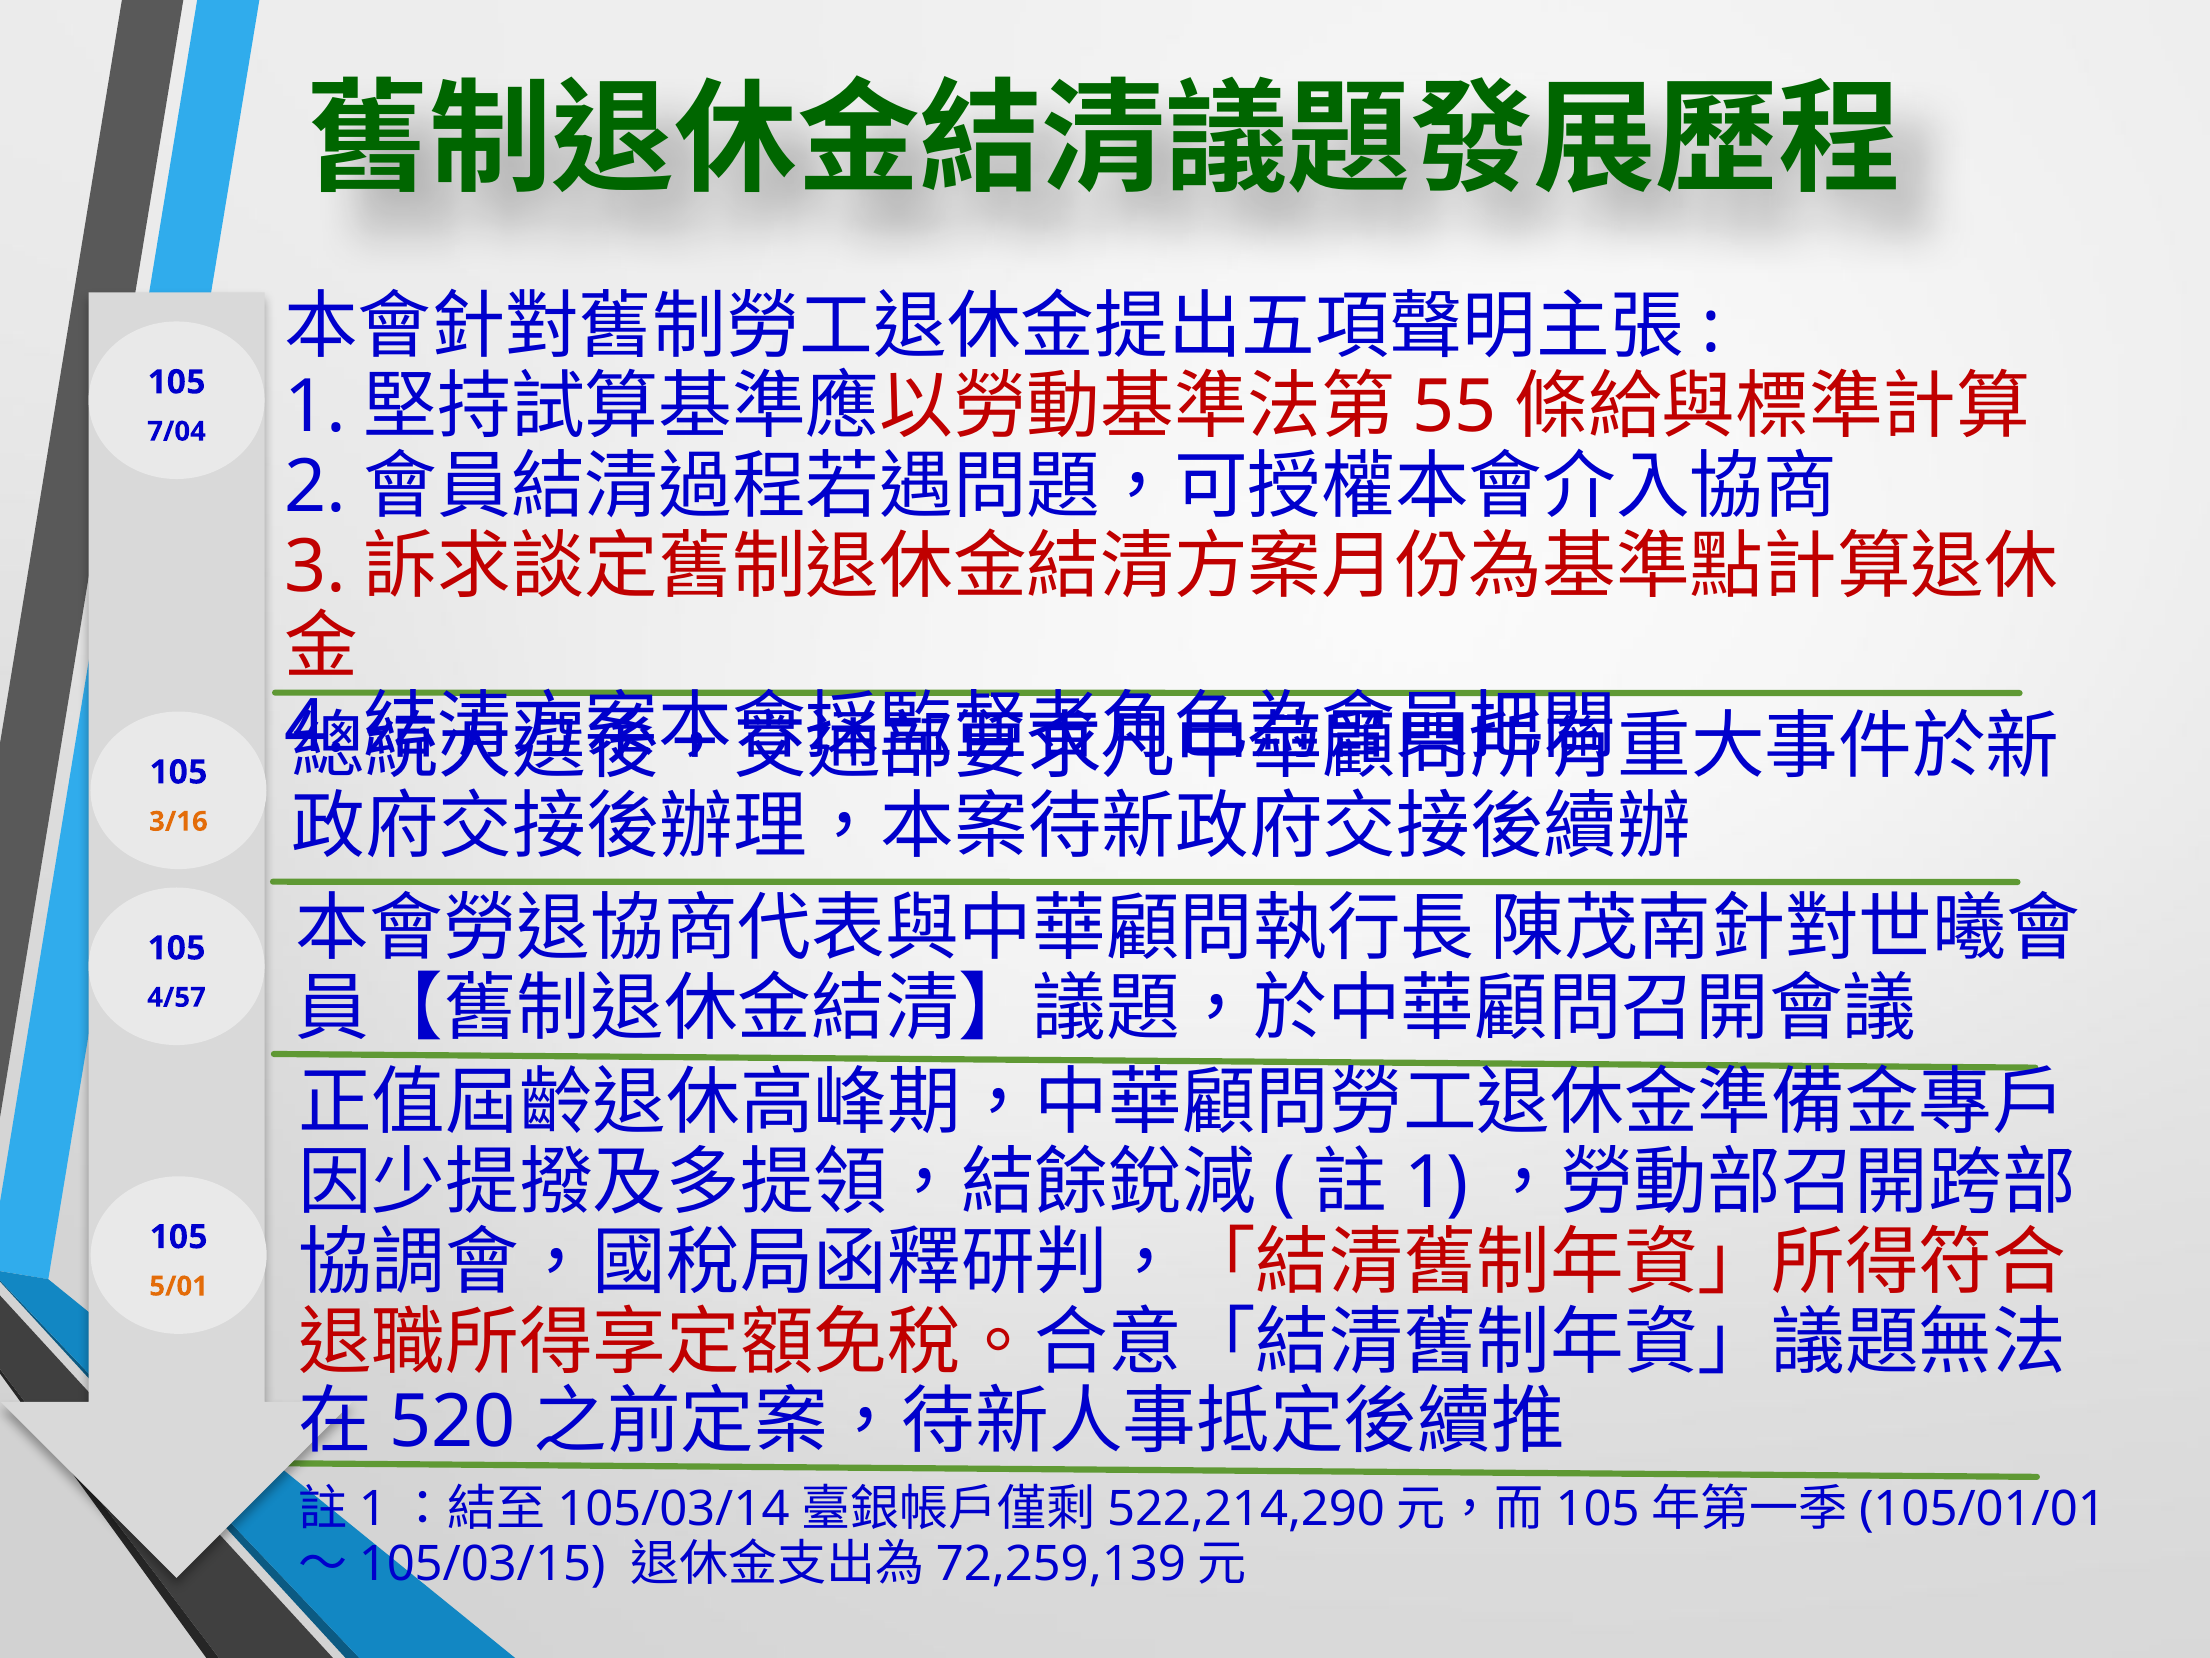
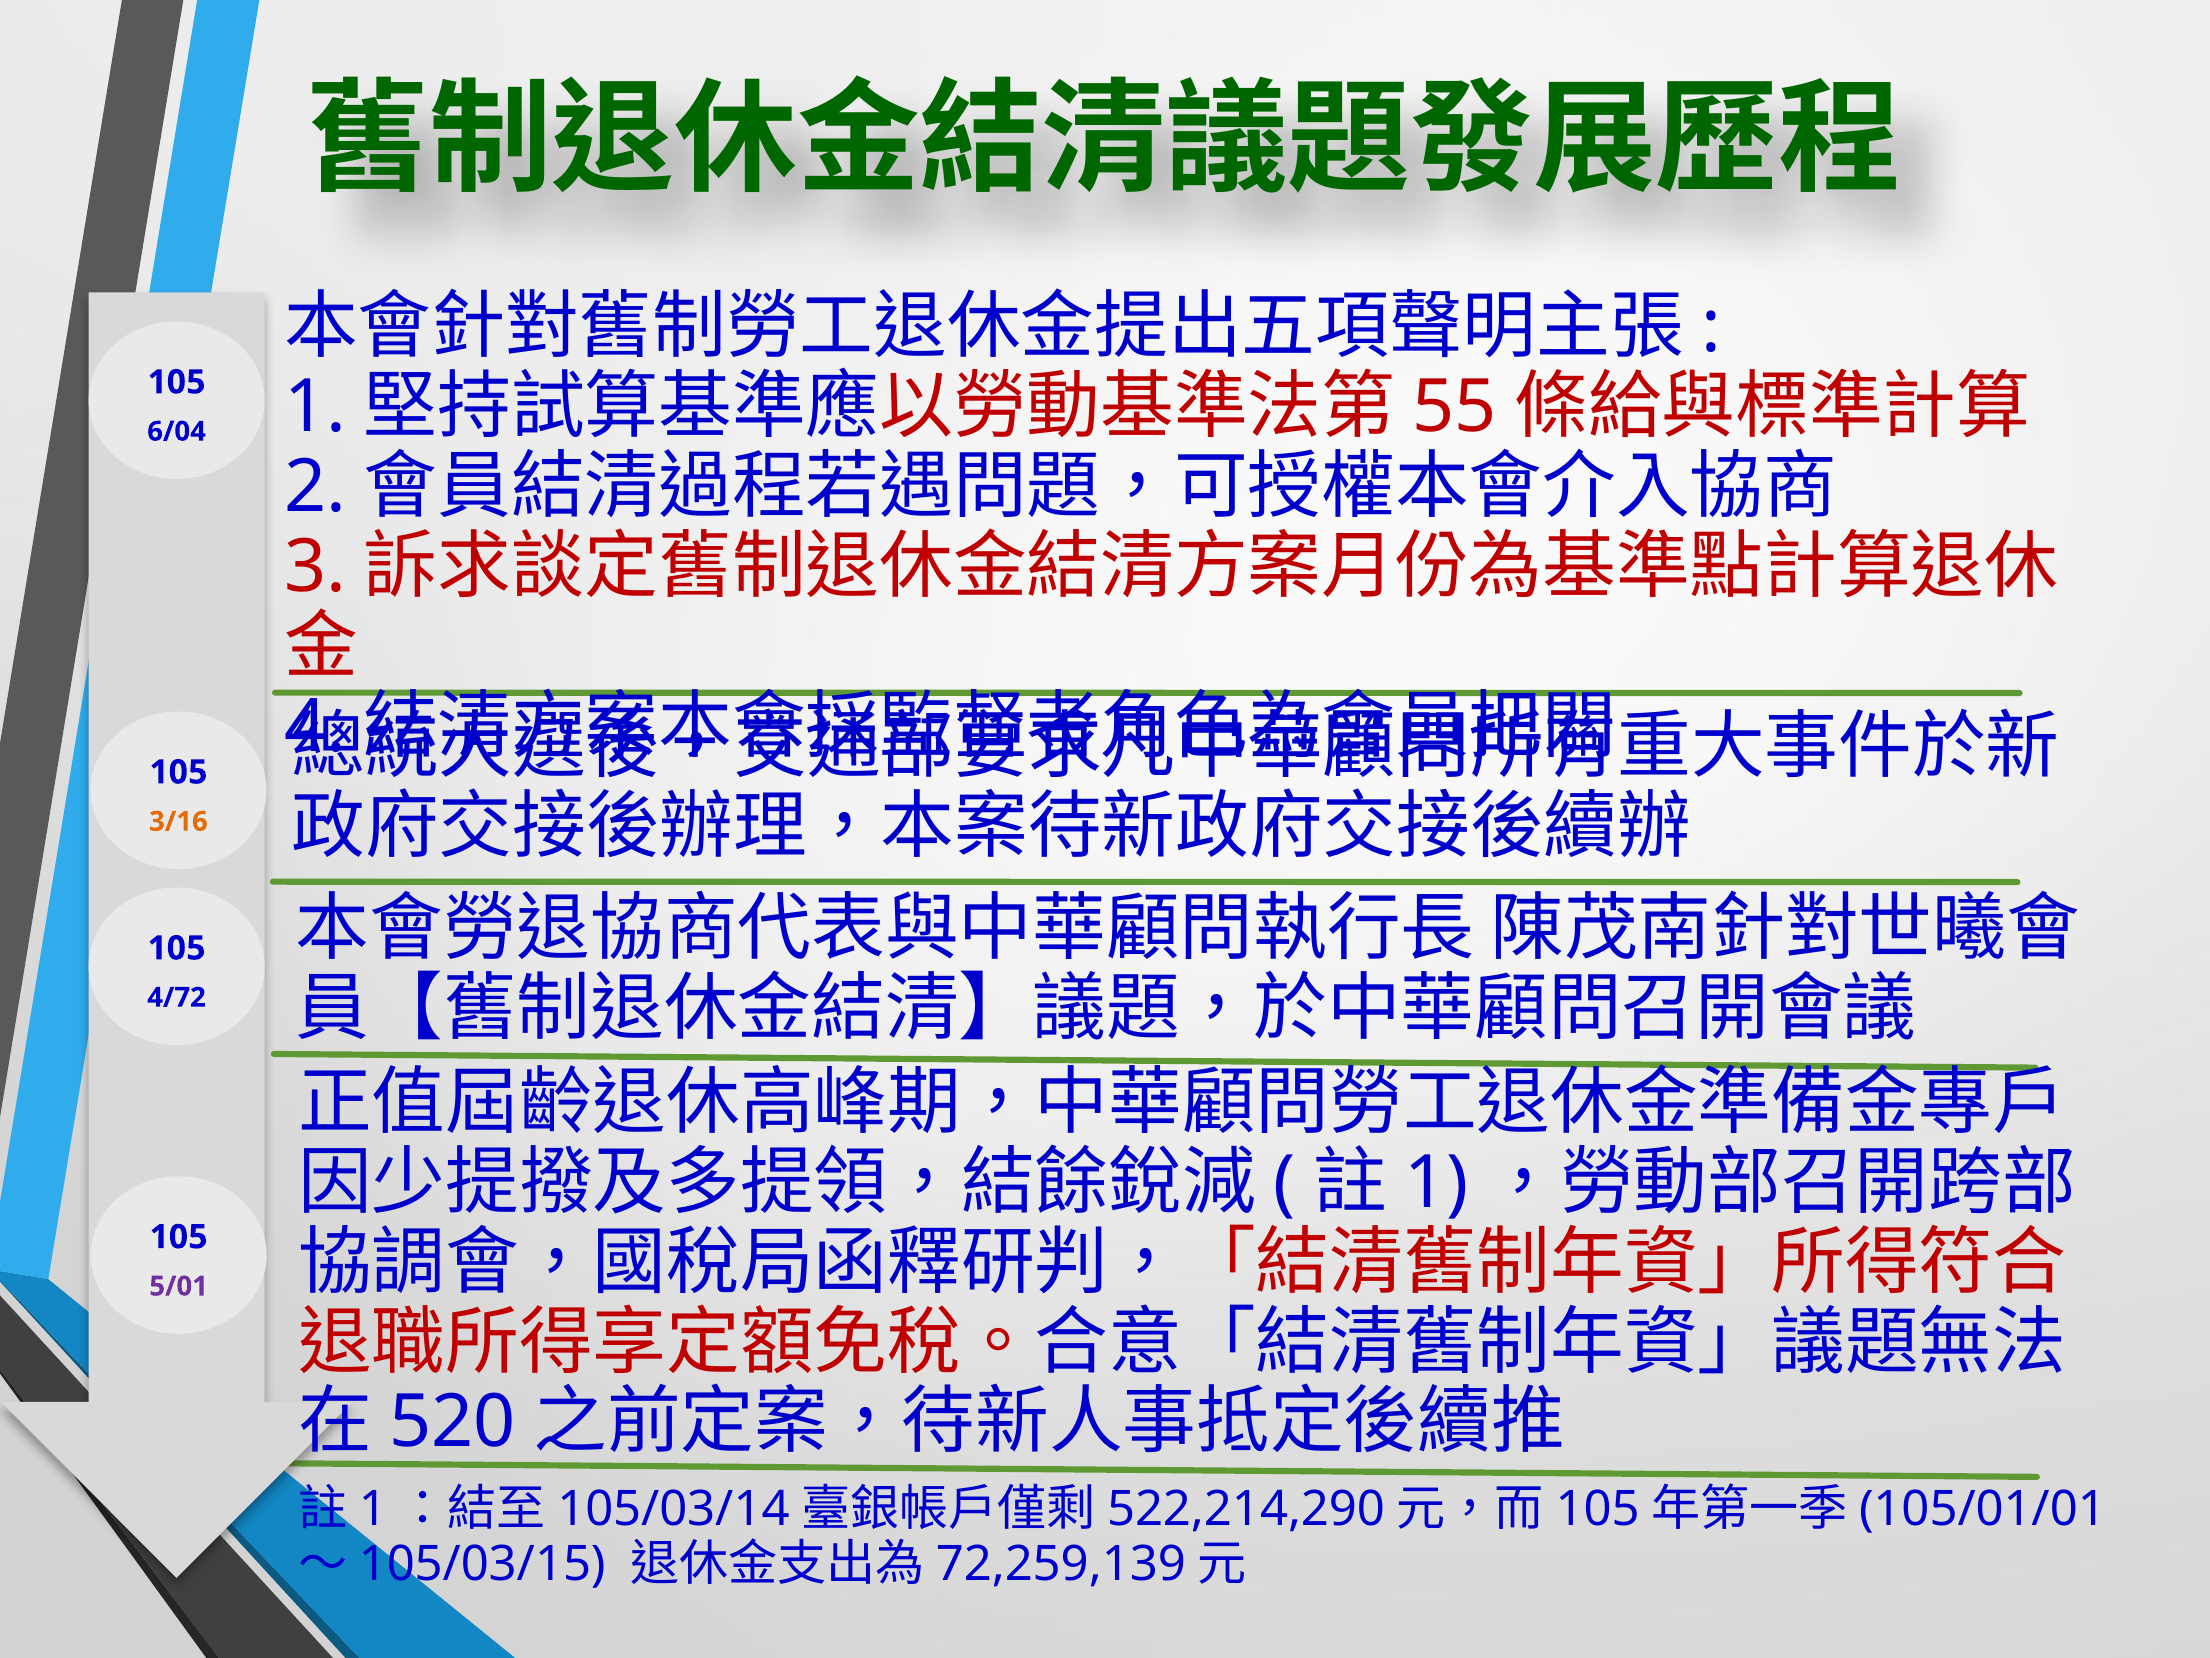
7/04: 7/04 -> 6/04 (177, 431)
4/57: 4/57 -> 4/72 (177, 997)
5/01 colour: orange -> purple (179, 1286)
